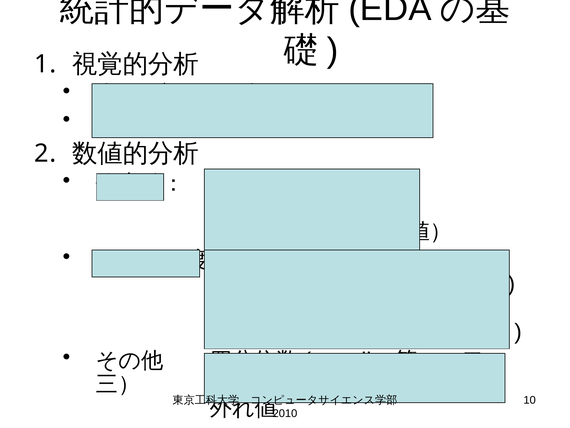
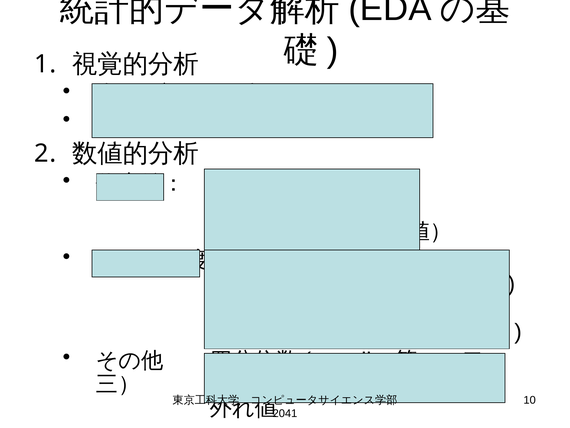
2010: 2010 -> 2041 (285, 413)
